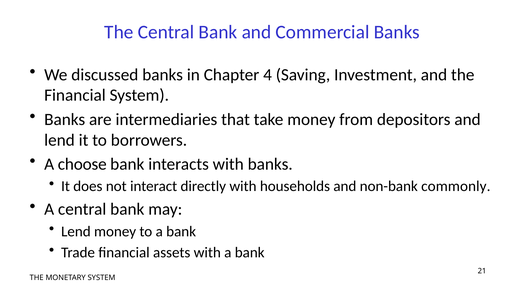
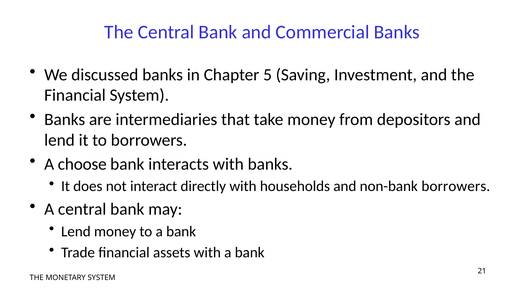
4: 4 -> 5 (268, 75)
non-bank commonly: commonly -> borrowers (456, 186)
